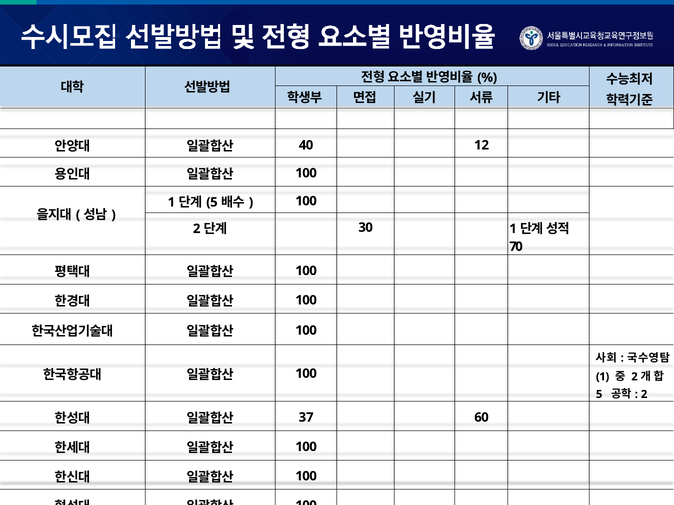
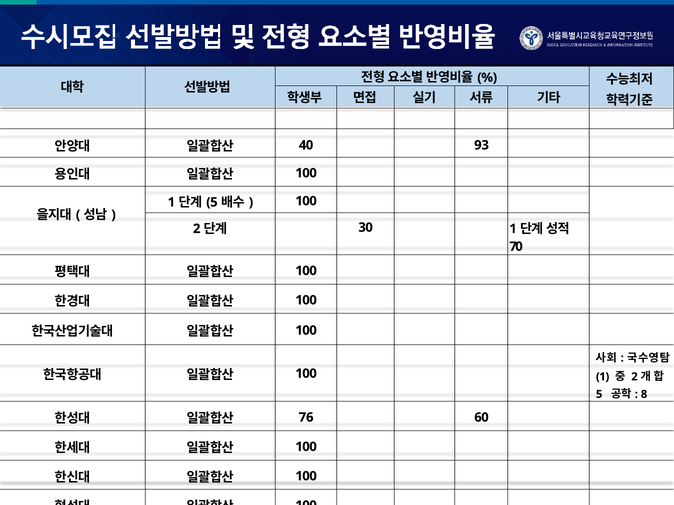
12: 12 -> 93 (482, 145)
2: 2 -> 8 (644, 395)
37: 37 -> 76 (306, 418)
